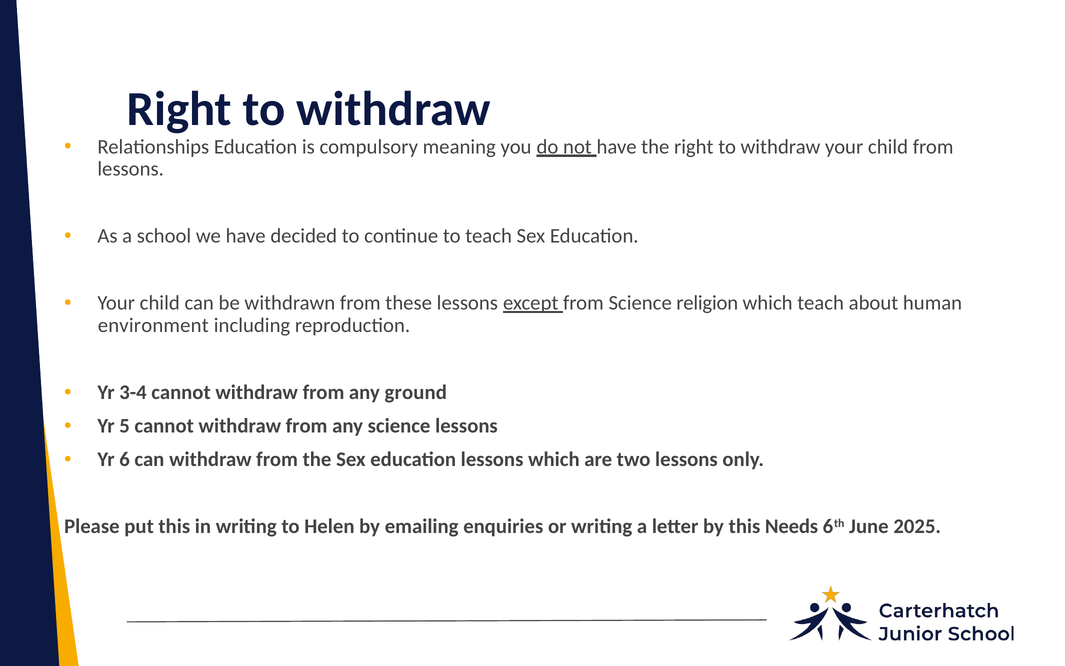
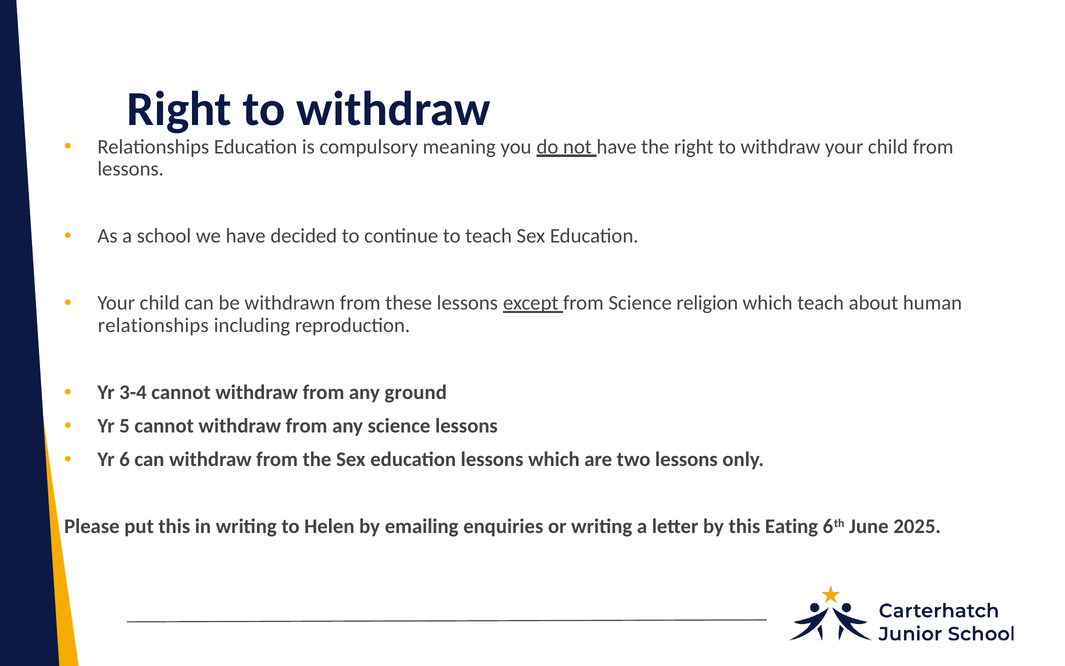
environment: environment -> relationships (153, 325)
Needs: Needs -> Eating (791, 526)
